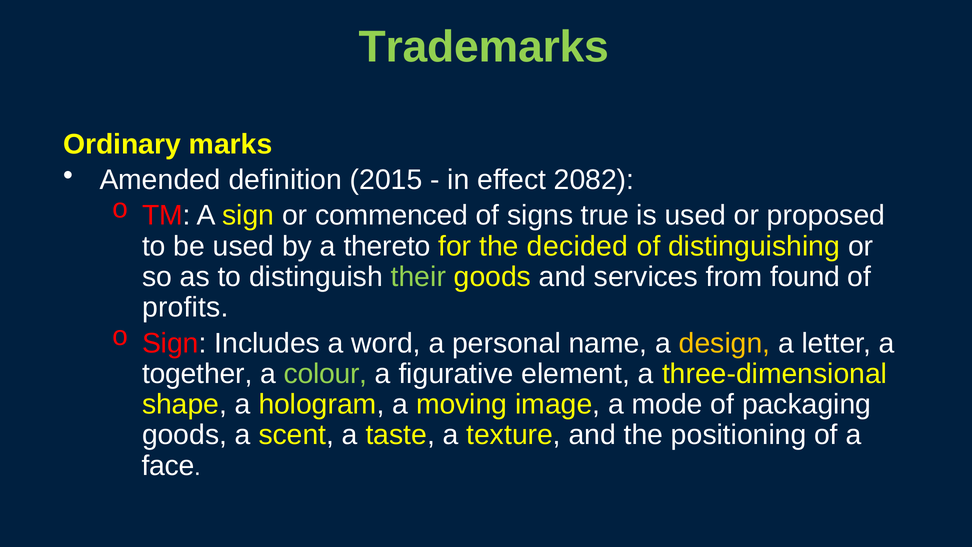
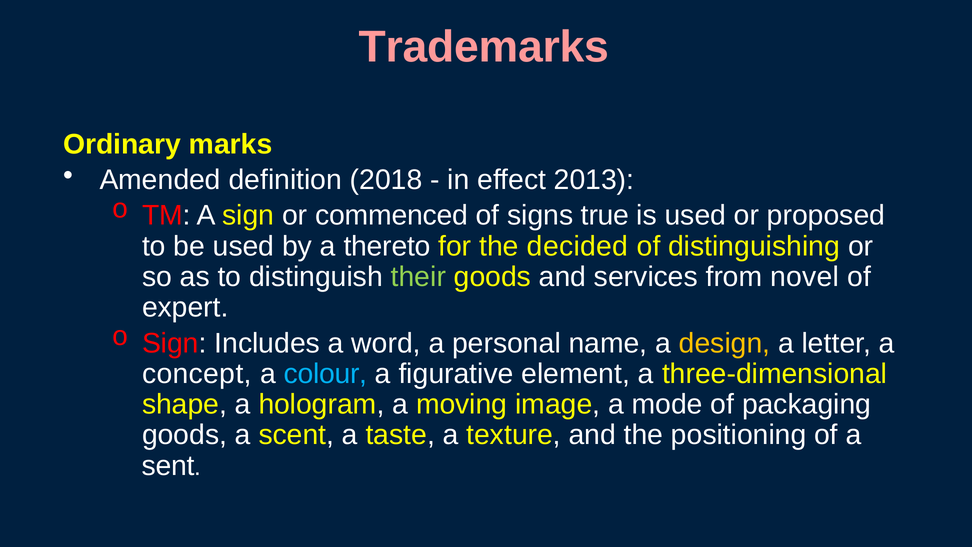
Trademarks colour: light green -> pink (484, 47)
2015: 2015 -> 2018 (386, 180)
2082: 2082 -> 2013 (594, 180)
found: found -> novel (805, 277)
profits: profits -> expert (185, 307)
together: together -> concept (197, 374)
colour colour: light green -> light blue (325, 374)
face: face -> sent (168, 466)
